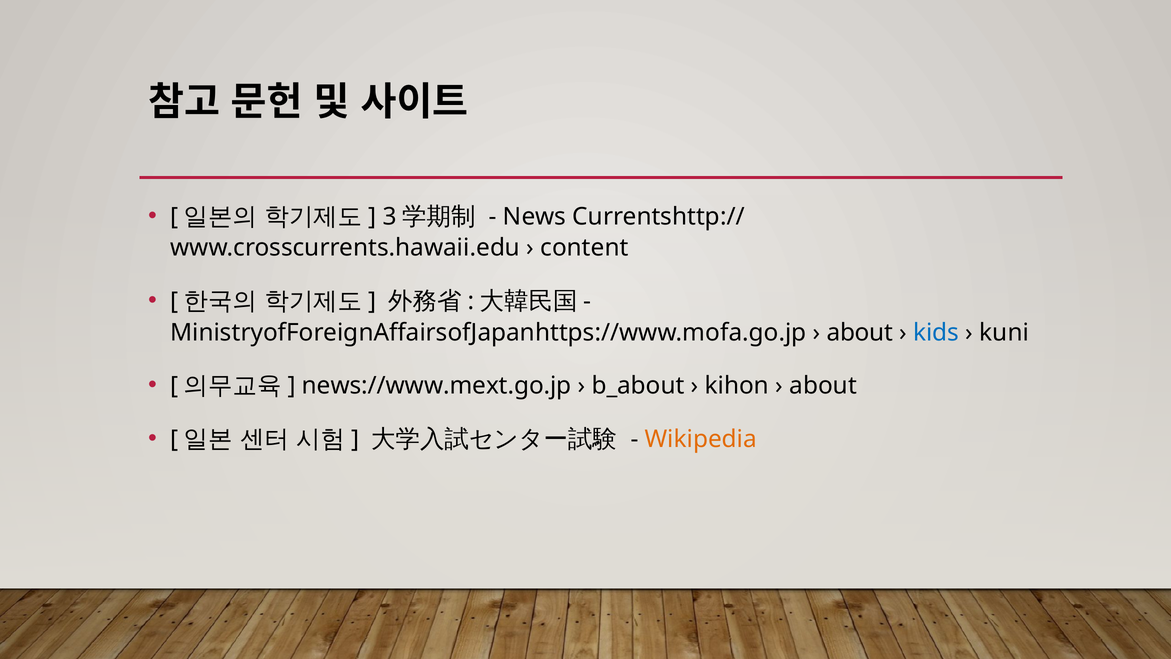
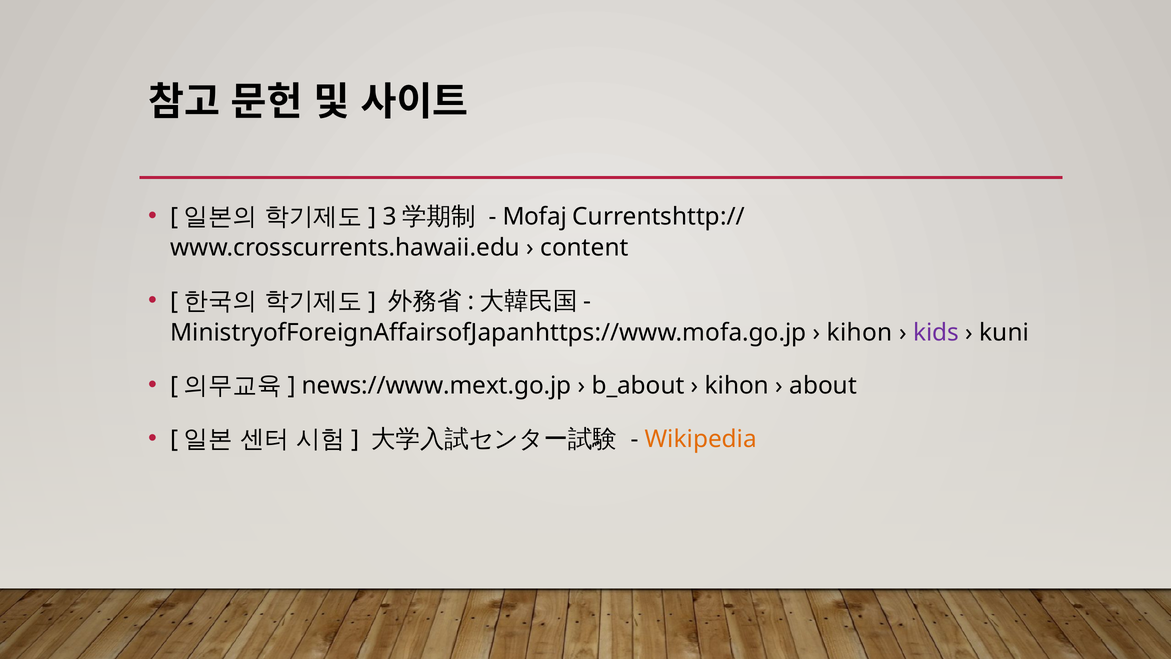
News: News -> Mofaj (535, 216)
about: about -> kihon (860, 332)
kids colour: blue -> purple (936, 332)
